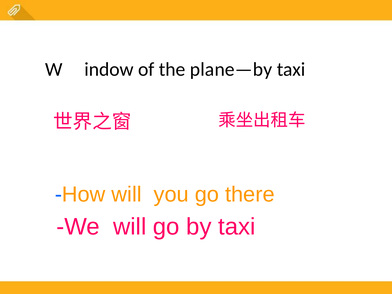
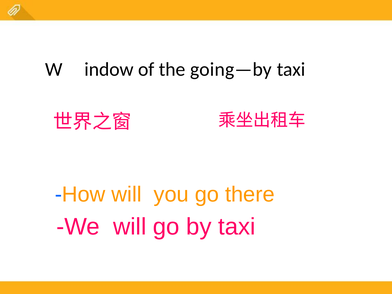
plane—by: plane—by -> going—by (231, 69)
